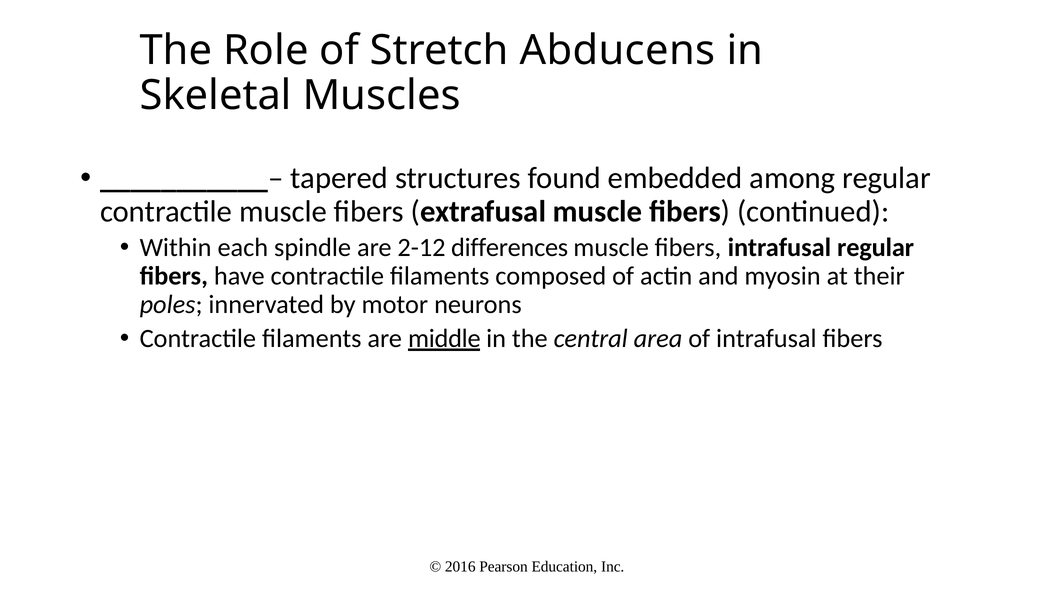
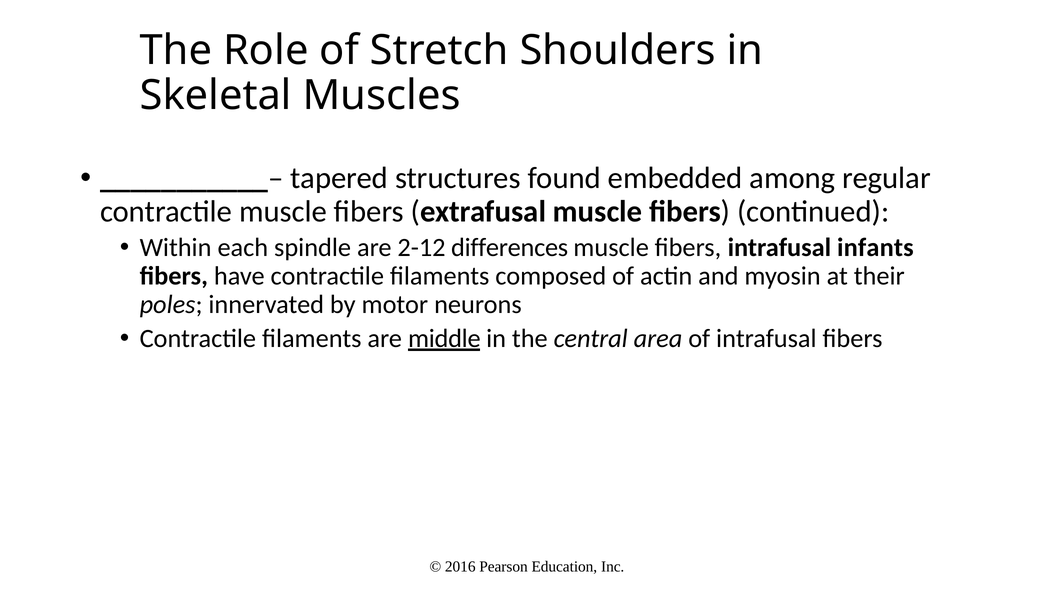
Abducens: Abducens -> Shoulders (618, 50)
intrafusal regular: regular -> infants (875, 248)
